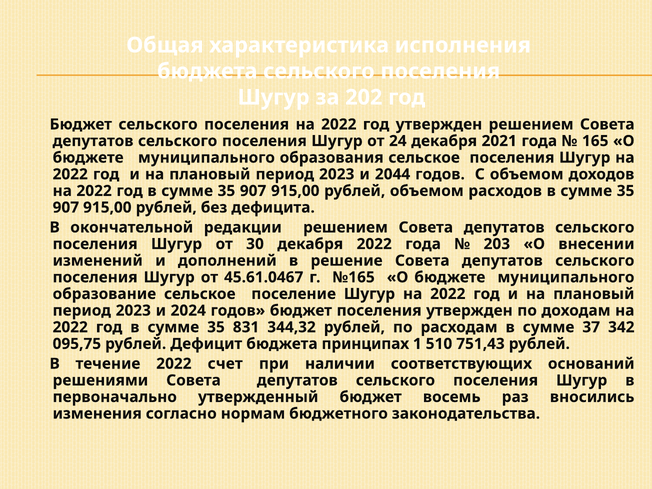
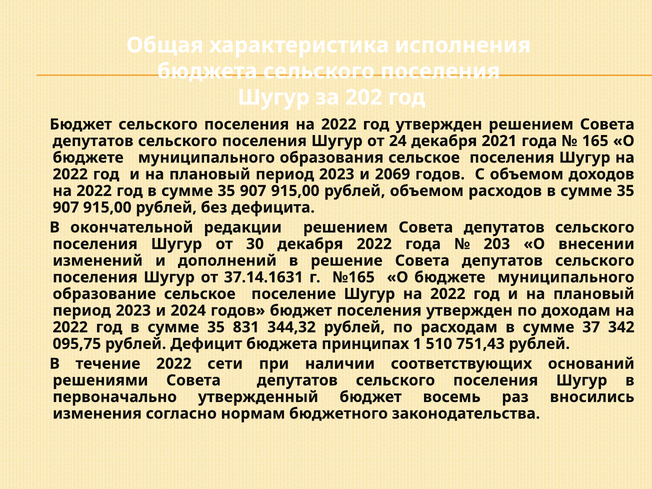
2044: 2044 -> 2069 (393, 174)
45.61.0467: 45.61.0467 -> 37.14.1631 (264, 277)
счет: счет -> сети (225, 364)
